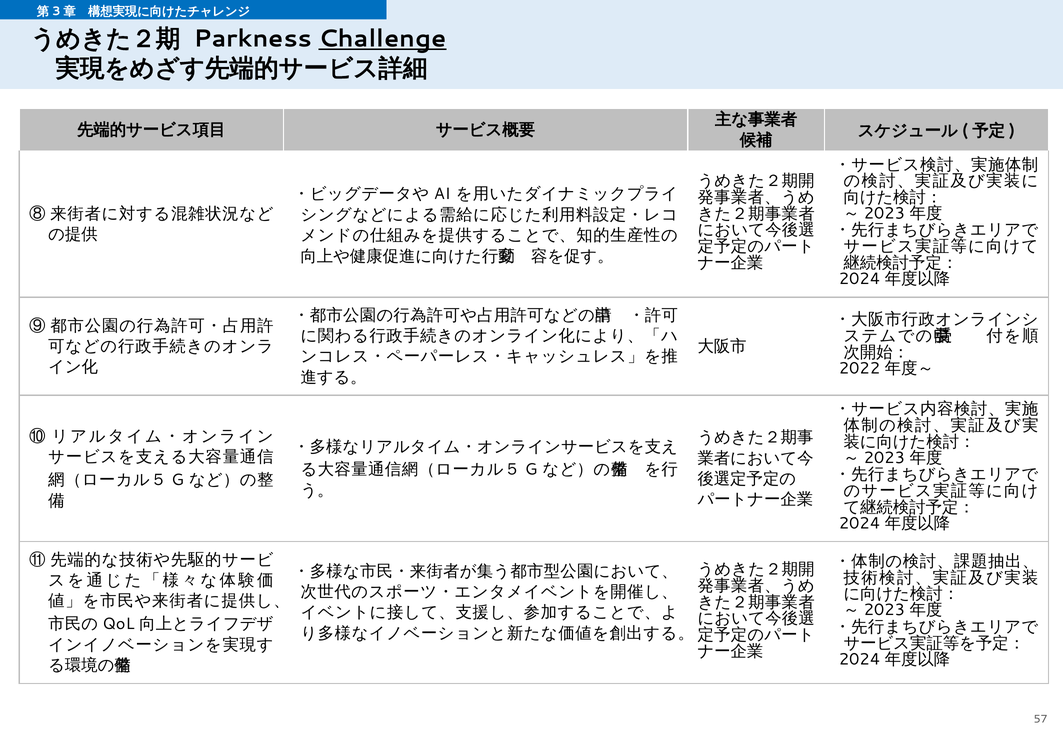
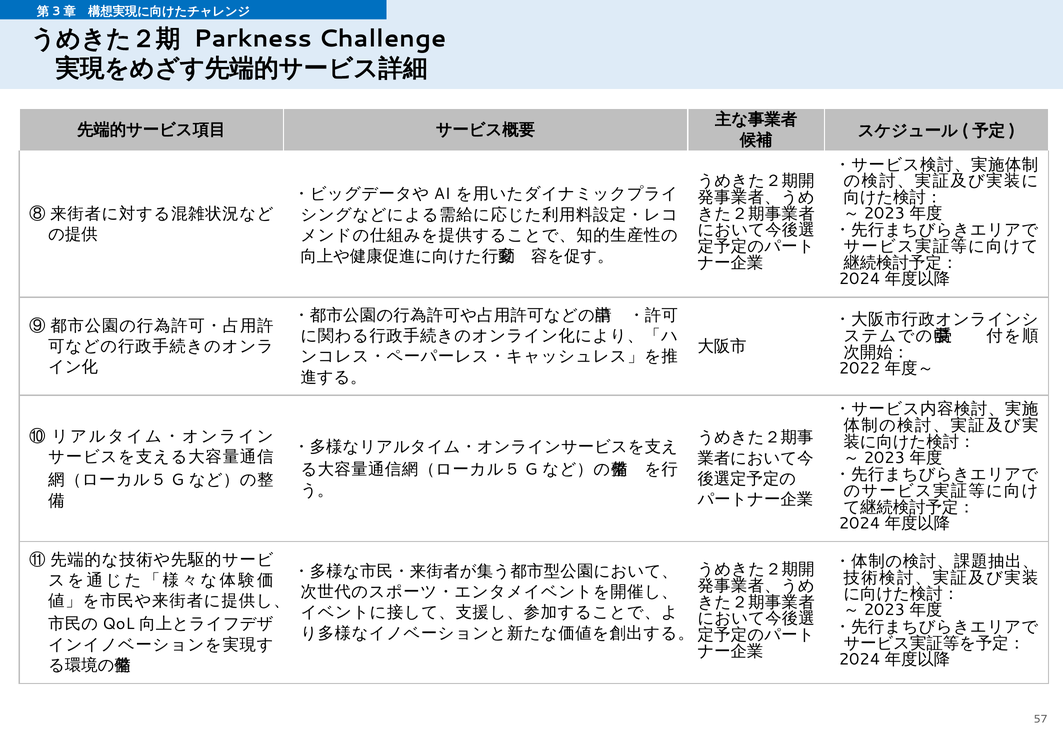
Challenge underline: present -> none (383, 39)
